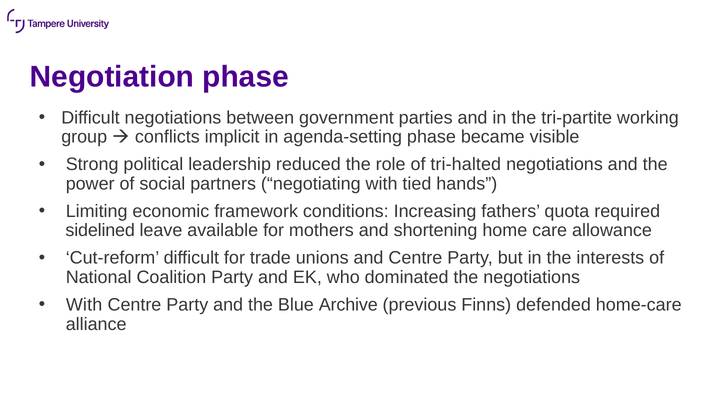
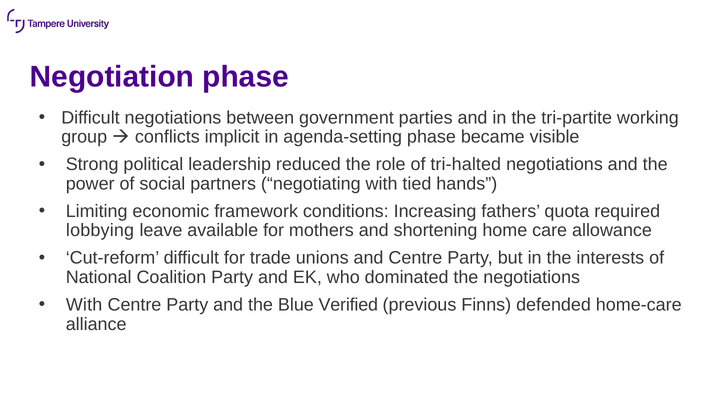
sidelined: sidelined -> lobbying (100, 231)
Archive: Archive -> Verified (348, 305)
